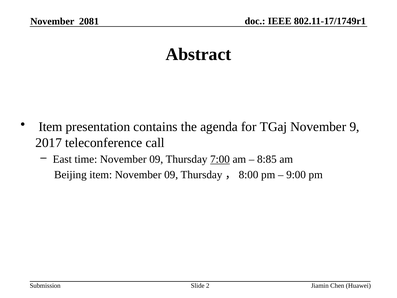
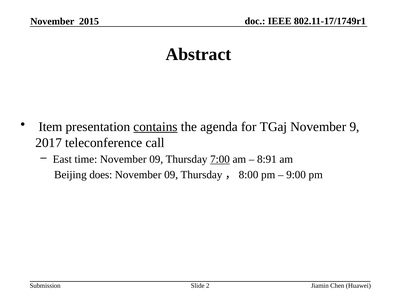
2081: 2081 -> 2015 (89, 21)
contains underline: none -> present (156, 127)
8:85: 8:85 -> 8:91 (267, 159)
Beijing item: item -> does (101, 175)
